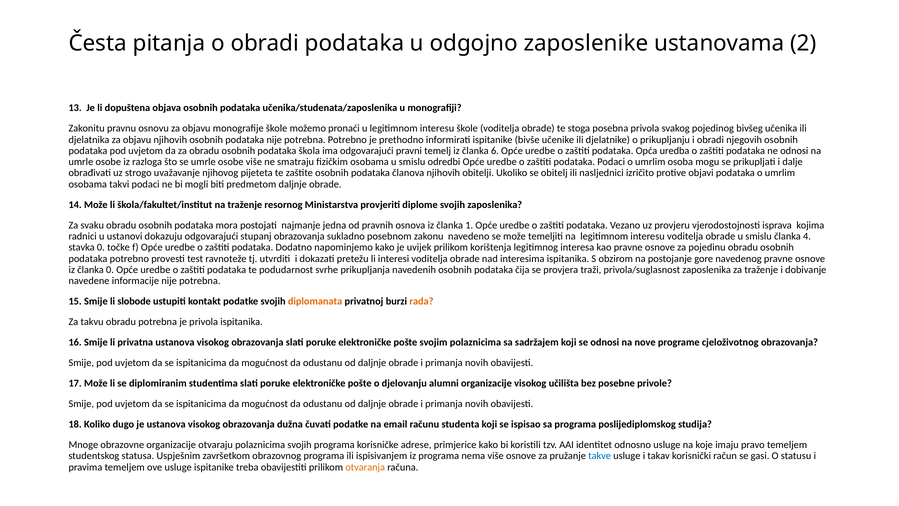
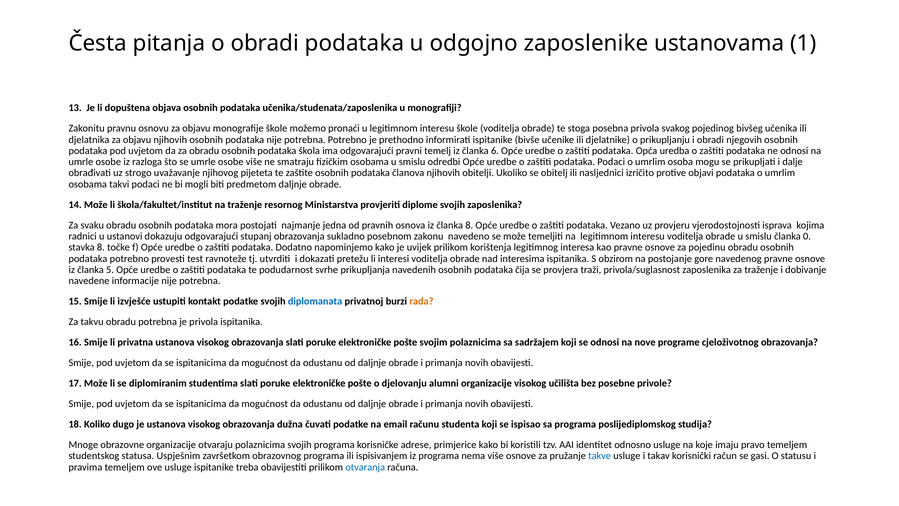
2: 2 -> 1 (803, 43)
članka 1: 1 -> 8 (469, 225)
4: 4 -> 0 (807, 236)
stavka 0: 0 -> 8 (101, 247)
članka 0: 0 -> 5 (110, 270)
slobode: slobode -> izvješće (134, 301)
diplomanata colour: orange -> blue (315, 301)
otvaranja colour: orange -> blue (365, 467)
